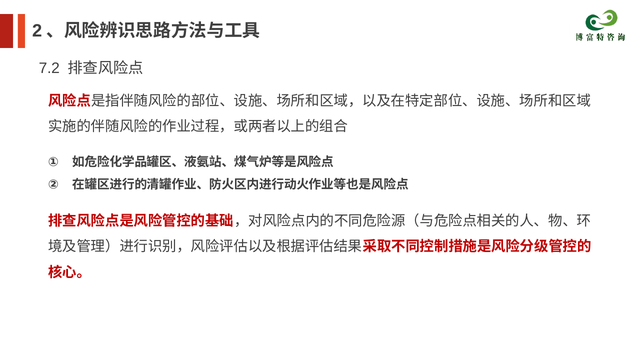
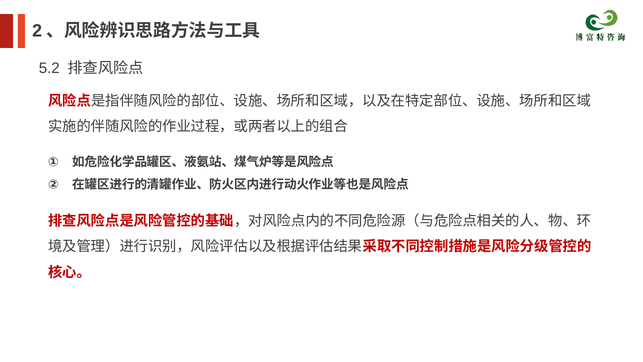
7.2: 7.2 -> 5.2 (49, 68)
